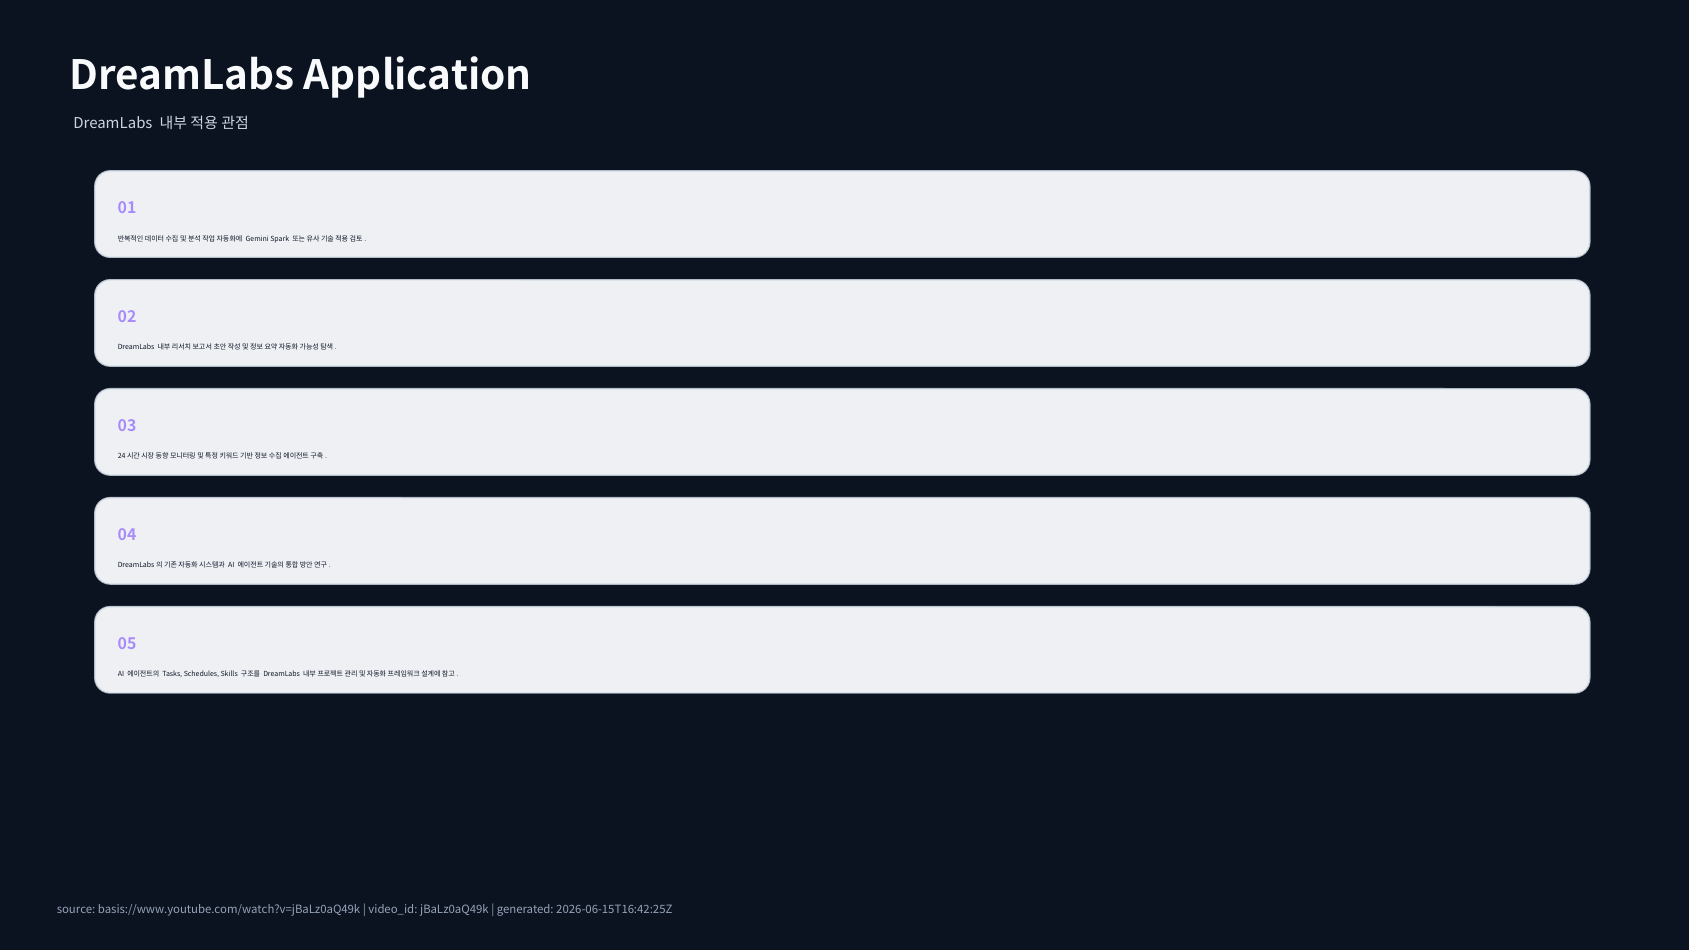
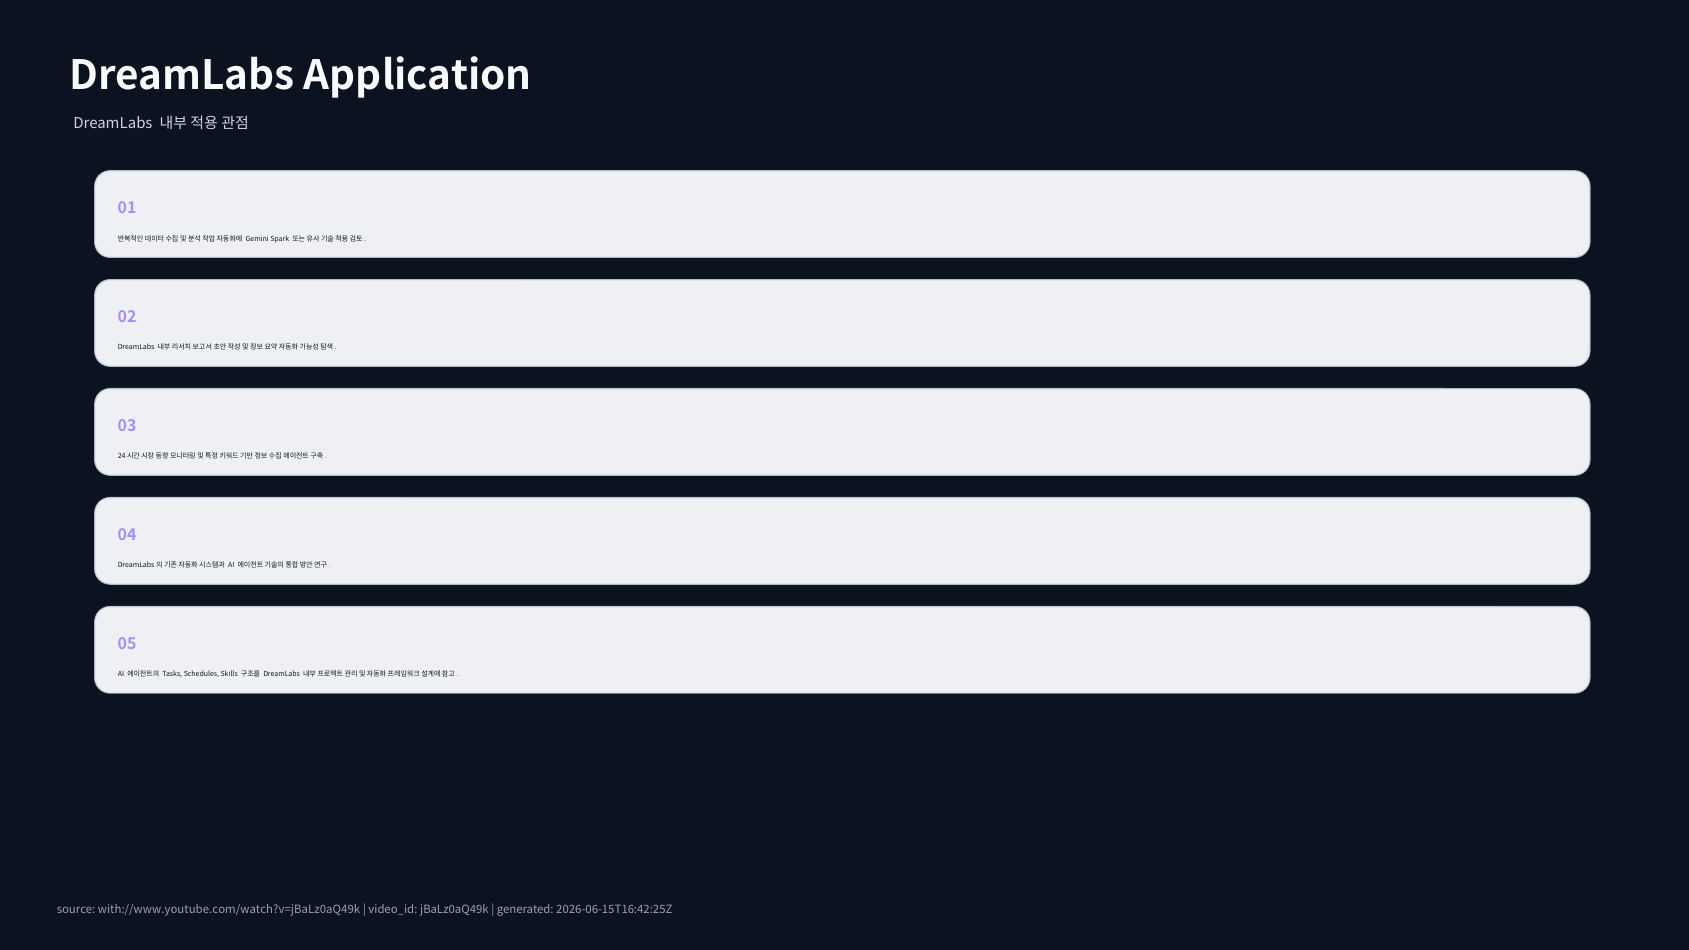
basis://www.youtube.com/watch?v=jBaLz0aQ49k: basis://www.youtube.com/watch?v=jBaLz0aQ49k -> with://www.youtube.com/watch?v=jBaLz0aQ49k (229, 910)
